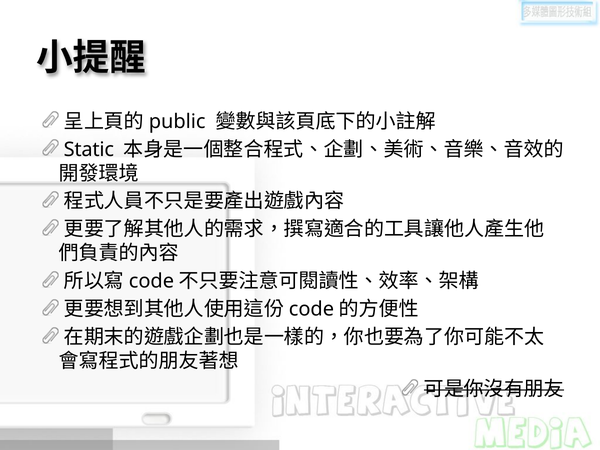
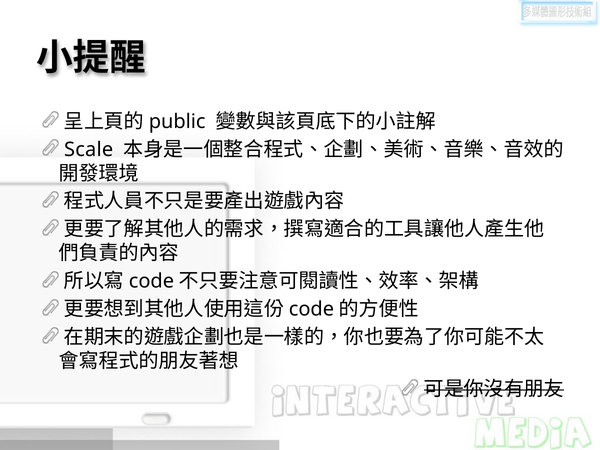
Static: Static -> Scale (89, 149)
